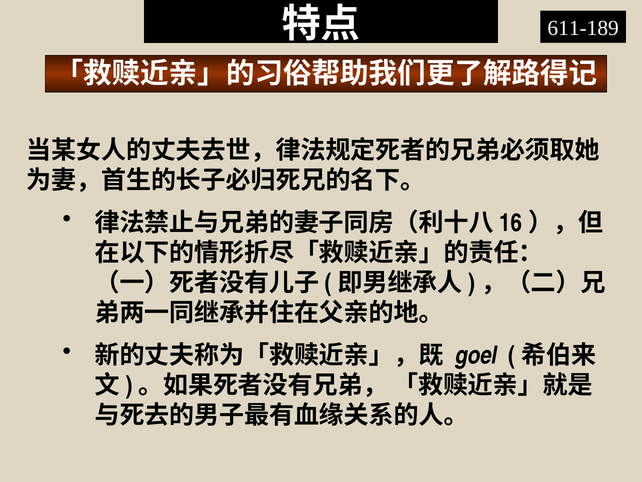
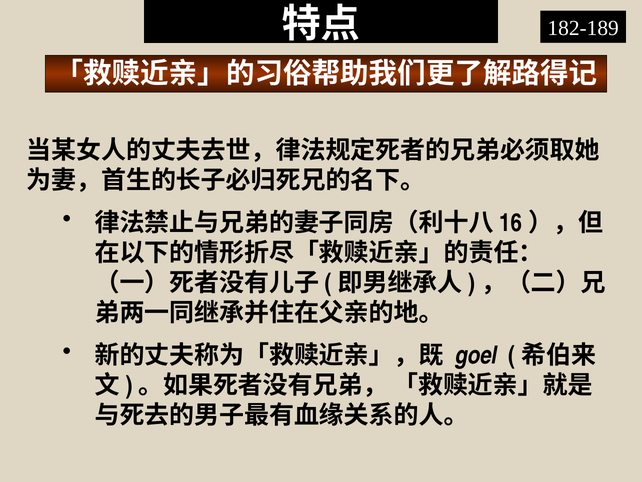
611-189: 611-189 -> 182-189 (583, 28)
